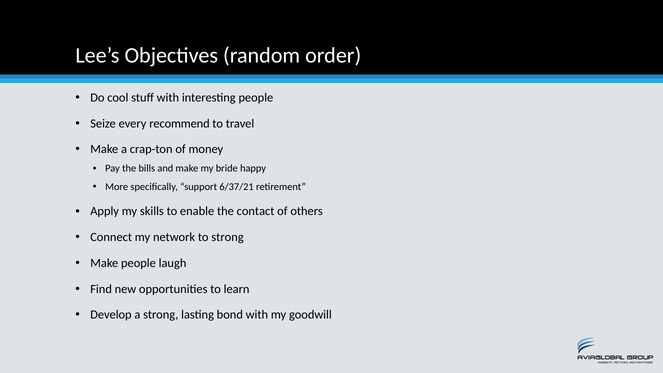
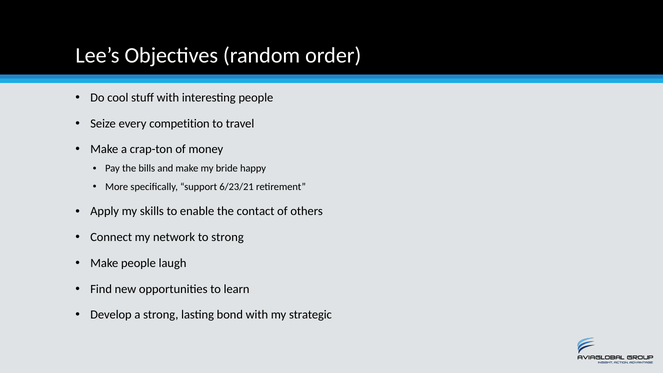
recommend: recommend -> competition (179, 123)
6/37/21: 6/37/21 -> 6/23/21 (237, 187)
goodwill: goodwill -> strategic (310, 315)
